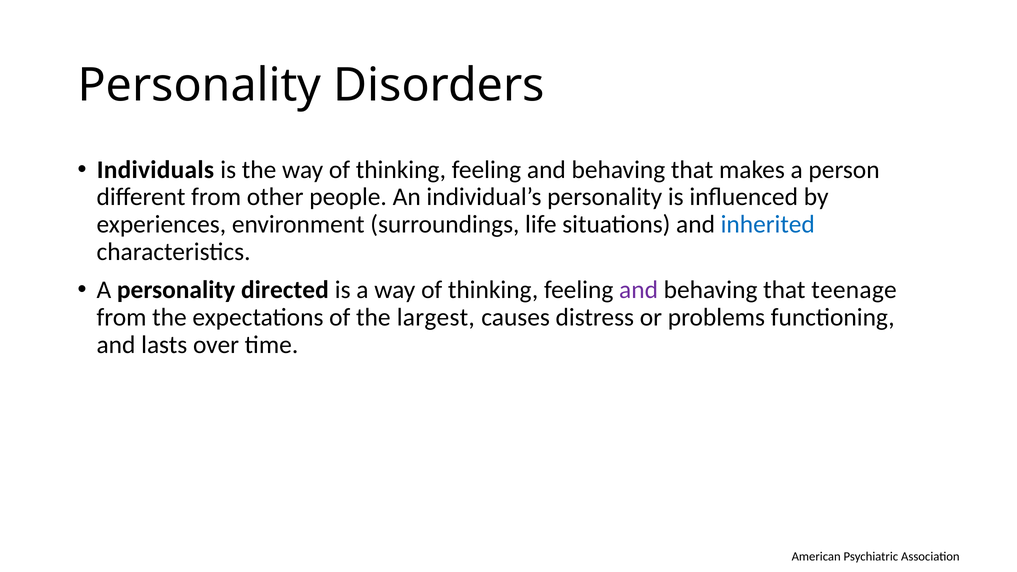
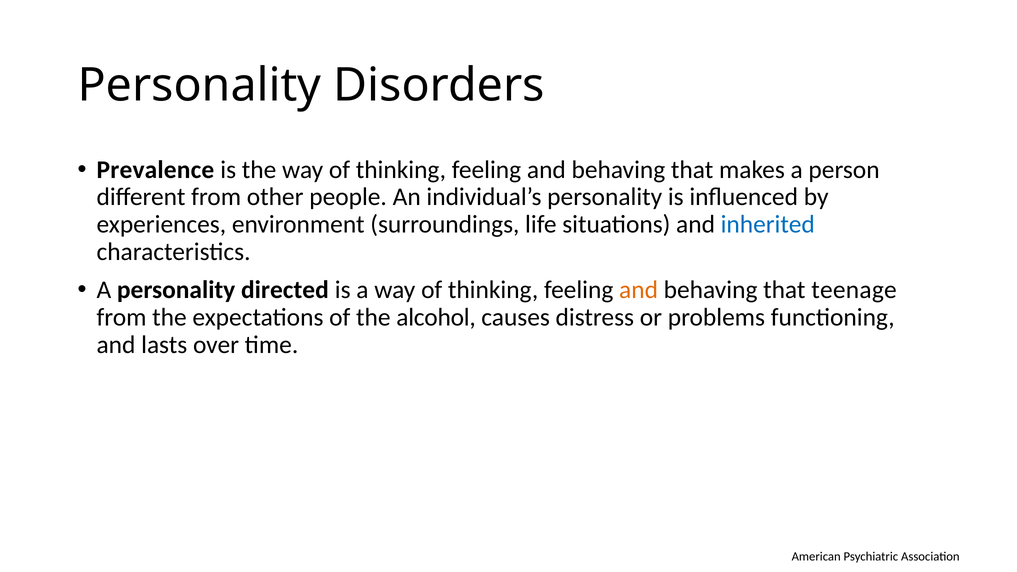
Individuals: Individuals -> Prevalence (155, 170)
and colour: purple -> orange (639, 290)
largest: largest -> alcohol (436, 318)
